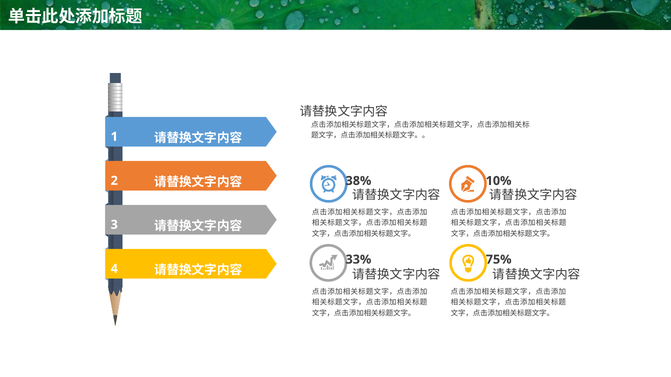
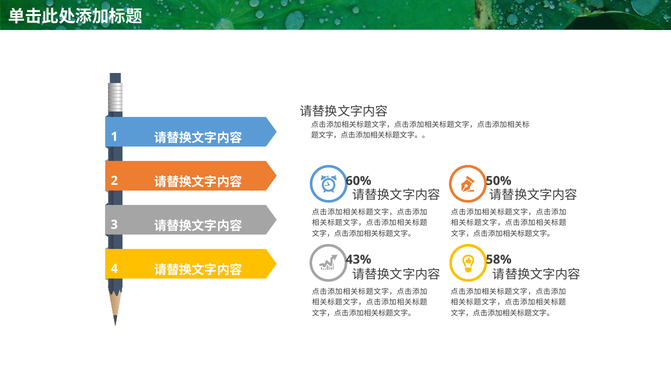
38%: 38% -> 60% (358, 181)
10%: 10% -> 50% (499, 181)
33%: 33% -> 43% (358, 260)
75%: 75% -> 58% (499, 260)
